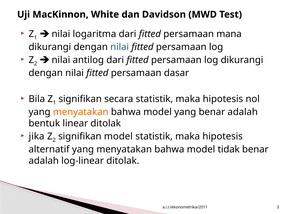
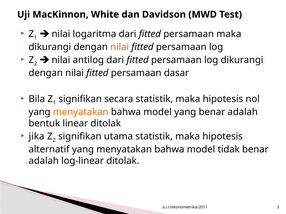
persamaan mana: mana -> maka (229, 34)
nilai colour: blue -> orange (120, 47)
signifikan model: model -> utama (118, 137)
